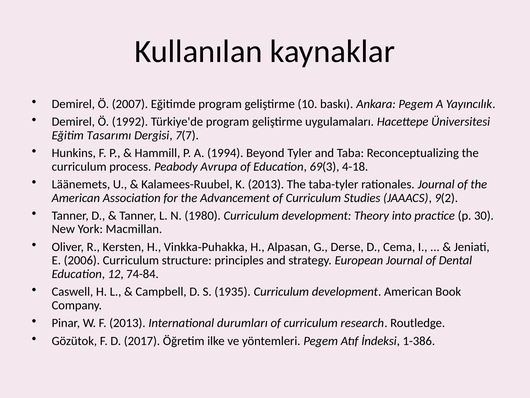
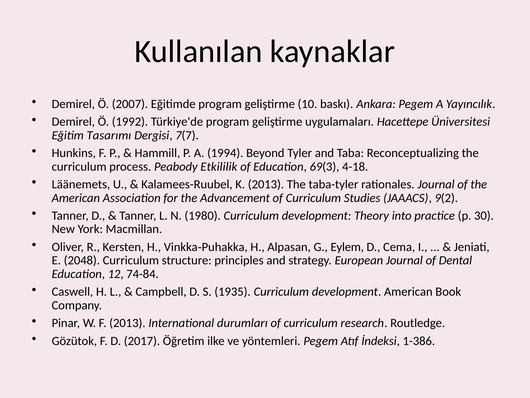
Avrupa: Avrupa -> Etkililik (219, 166)
Derse: Derse -> Eylem (347, 247)
2006: 2006 -> 2048 (82, 260)
